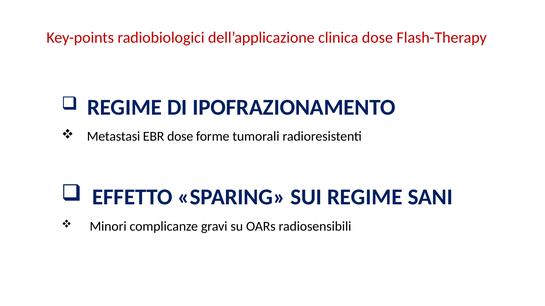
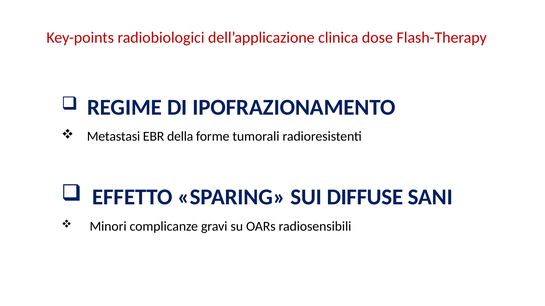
EBR dose: dose -> della (180, 137)
SUI REGIME: REGIME -> DIFFUSE (365, 197)
